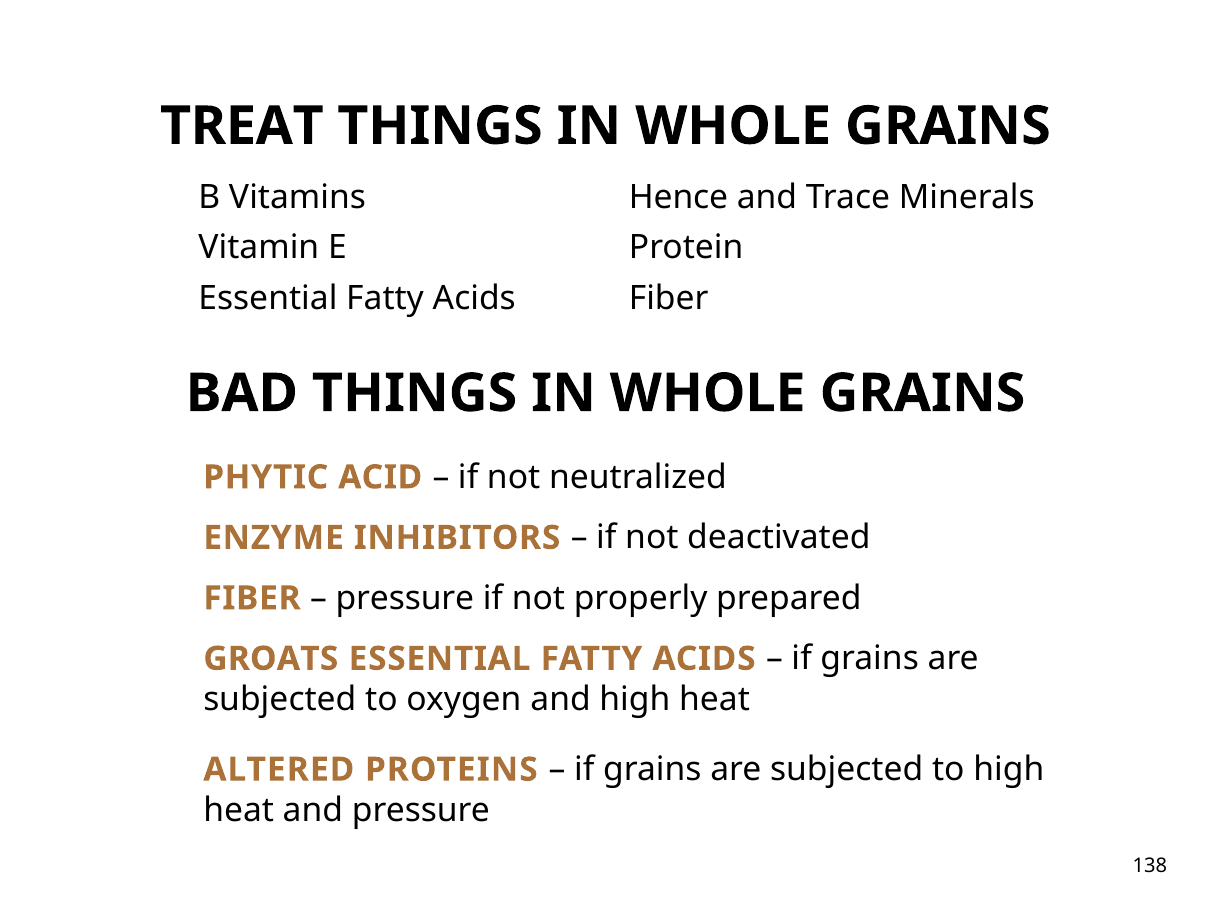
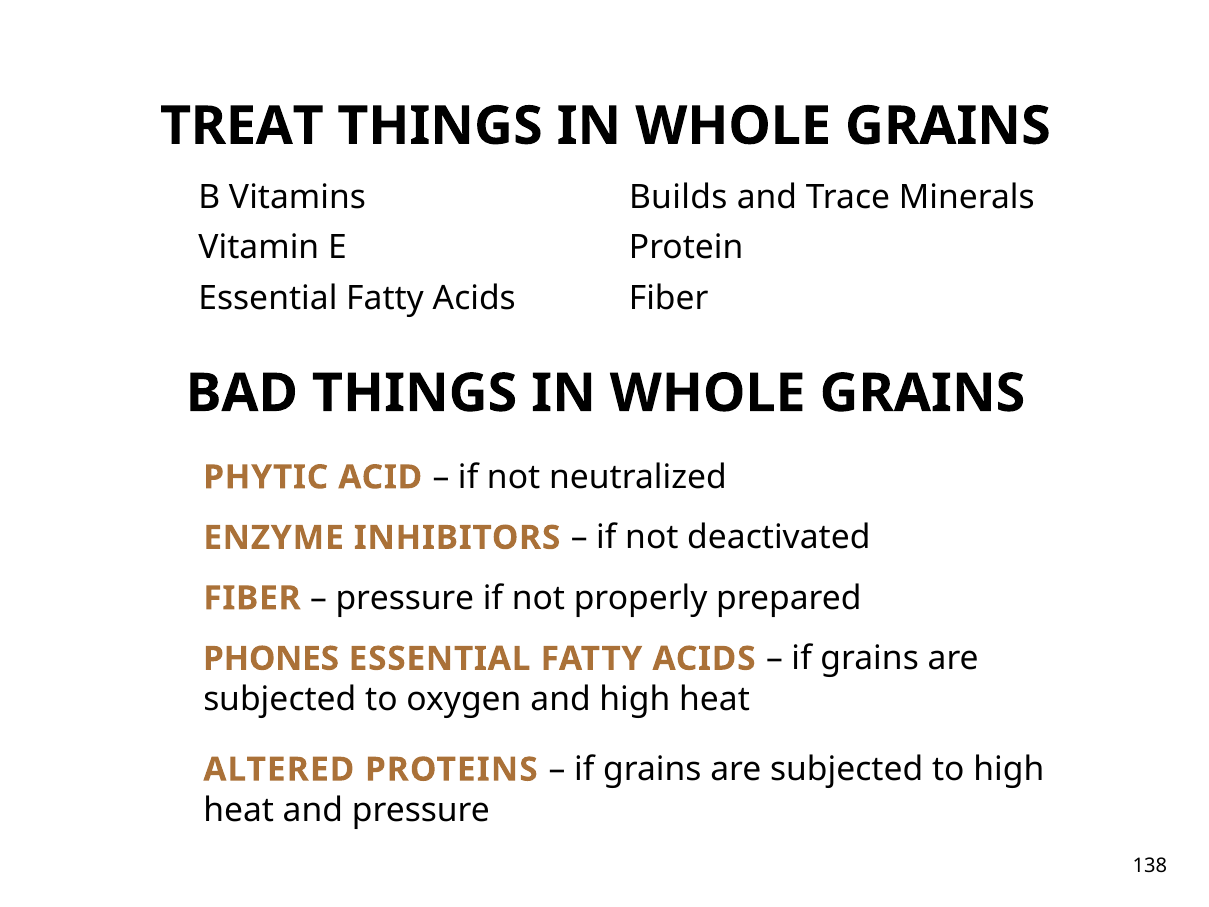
Hence: Hence -> Builds (678, 197)
GROATS: GROATS -> PHONES (271, 659)
